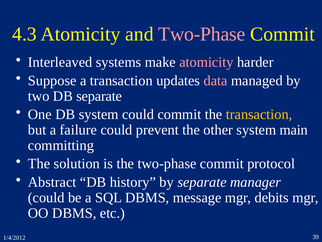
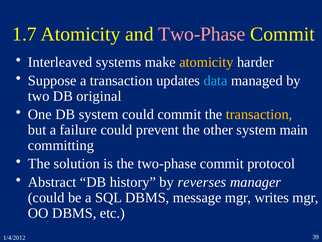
4.3: 4.3 -> 1.7 (24, 34)
atomicity colour: pink -> yellow (206, 62)
data colour: pink -> light blue (216, 80)
DB separate: separate -> original (99, 96)
by separate: separate -> reverses (202, 182)
debits: debits -> writes (272, 197)
